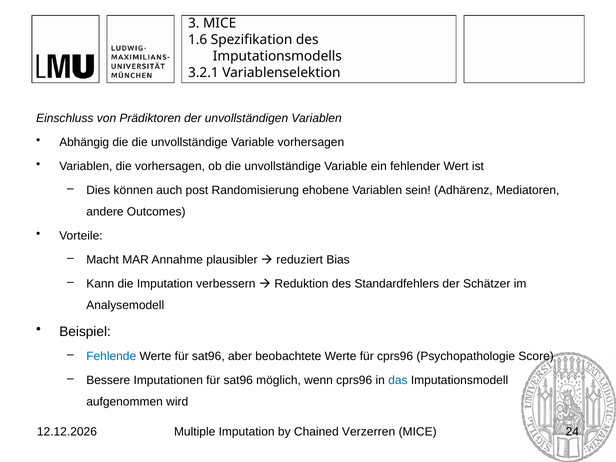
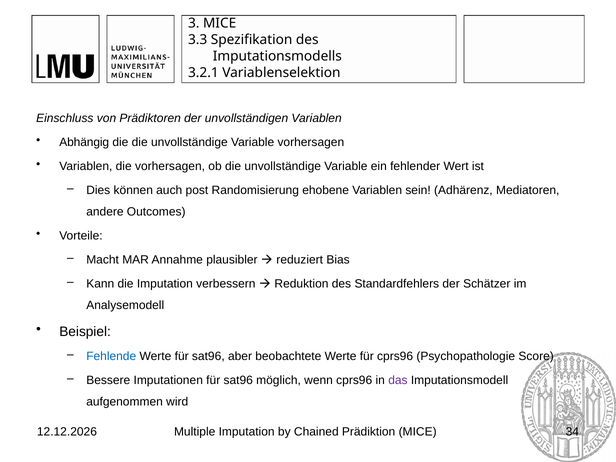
1.6: 1.6 -> 3.3 (198, 40)
das colour: blue -> purple (398, 380)
Verzerren: Verzerren -> Prädiktion (369, 432)
24: 24 -> 34 (572, 432)
